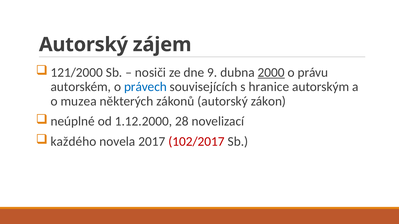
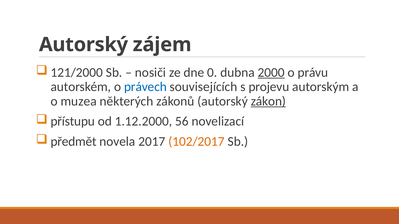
9: 9 -> 0 (212, 73)
hranice: hranice -> projevu (269, 87)
zákon underline: none -> present (268, 101)
neúplné: neúplné -> přístupu (73, 122)
28: 28 -> 56 (182, 122)
každého: každého -> předmět (74, 142)
102/2017 colour: red -> orange (197, 142)
